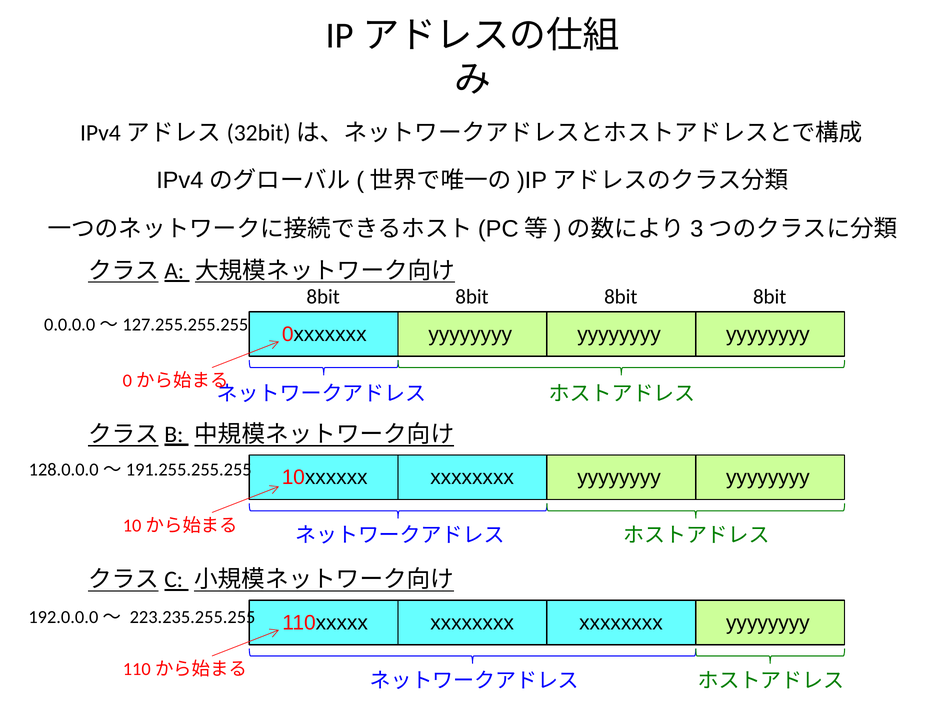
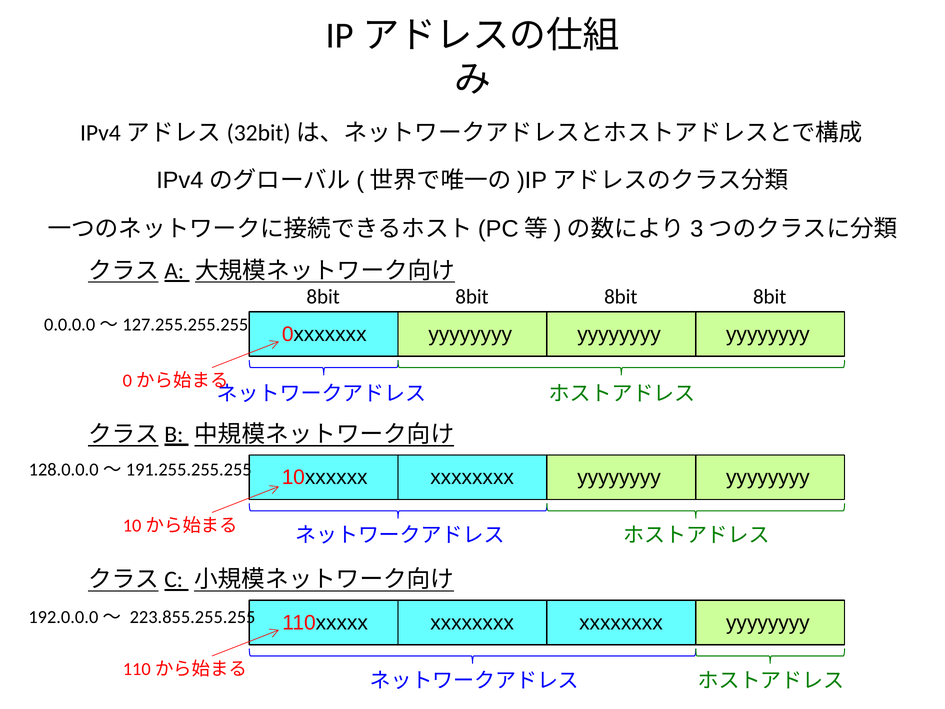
223.235.255.255: 223.235.255.255 -> 223.855.255.255 (193, 617)
